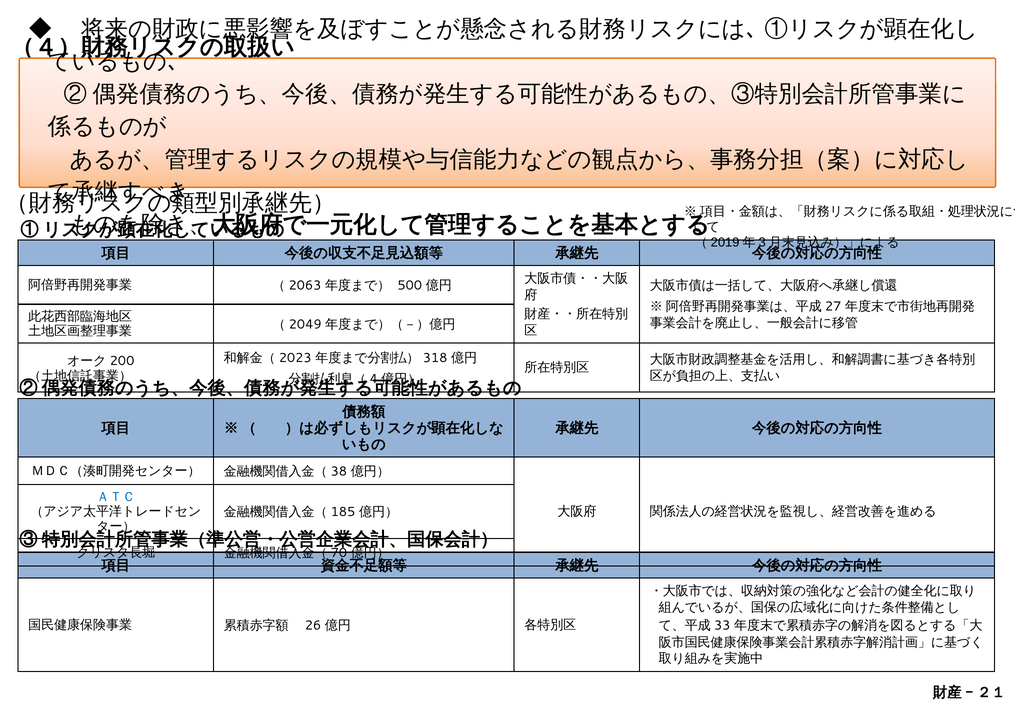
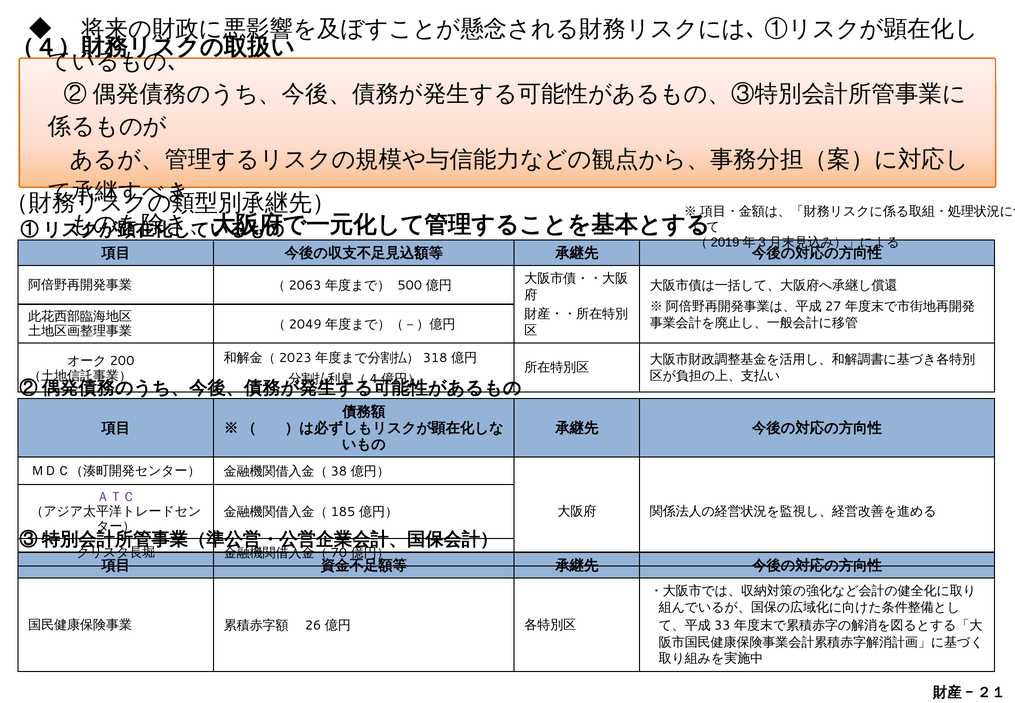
ＡＴＣ colour: blue -> purple (116, 497)
